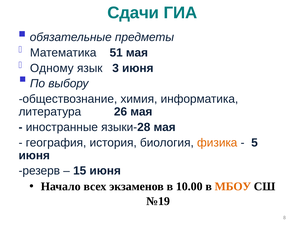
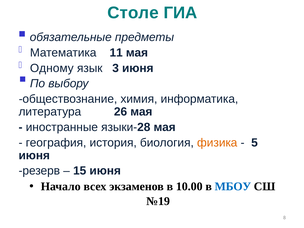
Сдачи: Сдачи -> Столе (133, 13)
51: 51 -> 11 (116, 53)
МБОУ colour: orange -> blue (233, 187)
